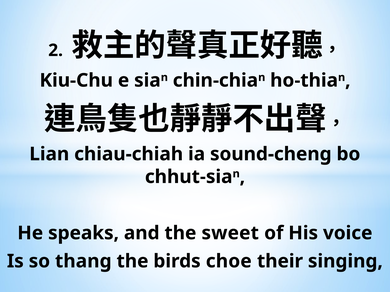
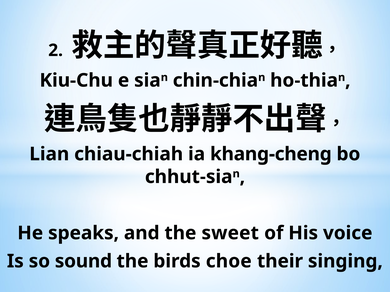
sound-cheng: sound-cheng -> khang-cheng (271, 154)
thang: thang -> sound (83, 262)
